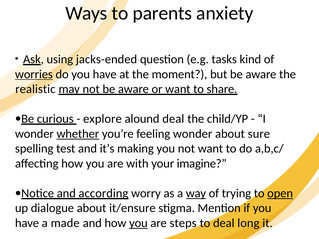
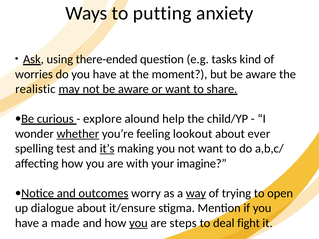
parents: parents -> putting (162, 13)
jacks-ended: jacks-ended -> there-ended (107, 59)
worries underline: present -> none (34, 74)
alound deal: deal -> help (173, 119)
feeling wonder: wonder -> lookout (193, 134)
sure: sure -> ever (259, 134)
it’s underline: none -> present (107, 149)
according: according -> outcomes (103, 193)
open underline: present -> none (280, 193)
long: long -> fight (249, 223)
